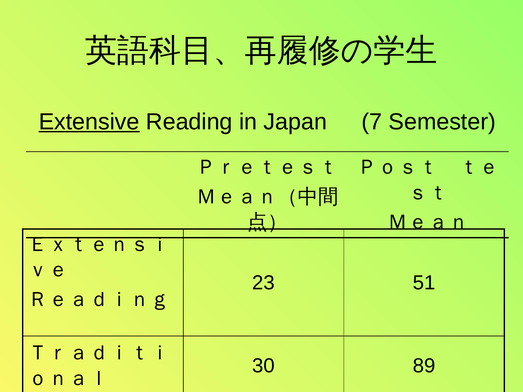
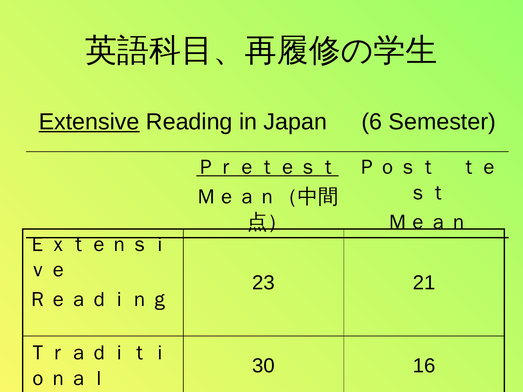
7: 7 -> 6 (372, 122)
Ｐｒｅｔｅｓｔ underline: none -> present (267, 167)
51: 51 -> 21 (424, 283)
89: 89 -> 16 (424, 366)
